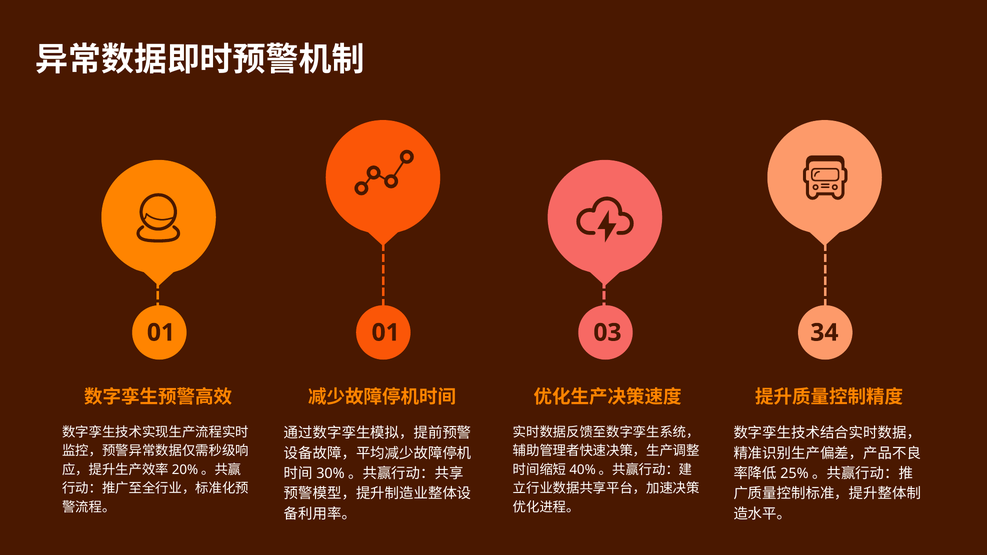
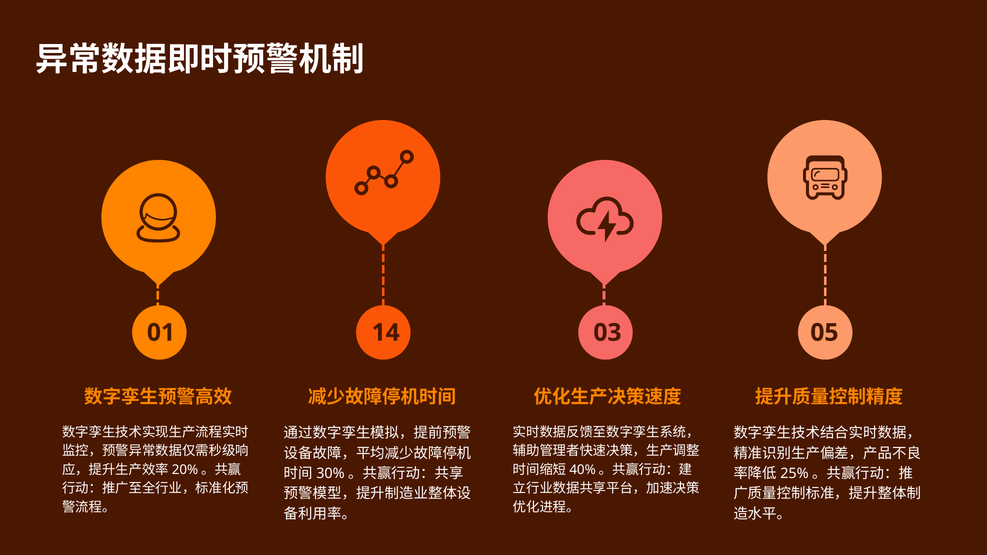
01 01: 01 -> 14 (386, 333)
34: 34 -> 05 (824, 333)
